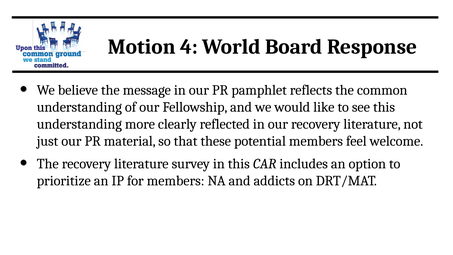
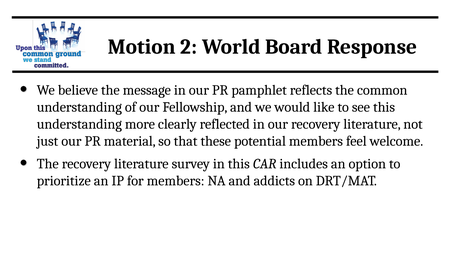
4: 4 -> 2 (189, 47)
